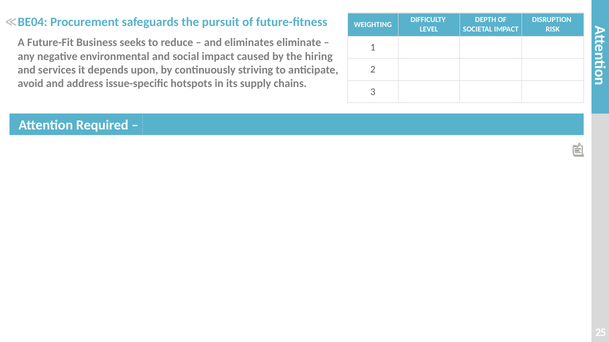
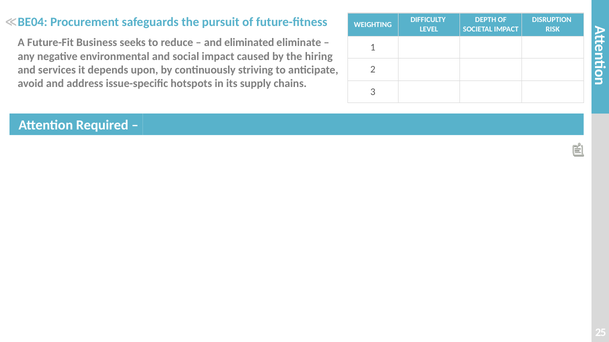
eliminates: eliminates -> eliminated (249, 43)
